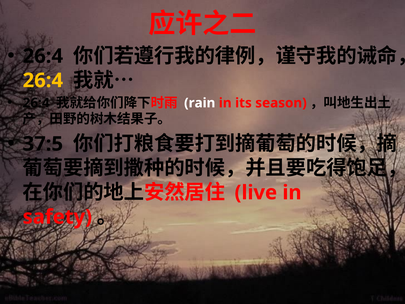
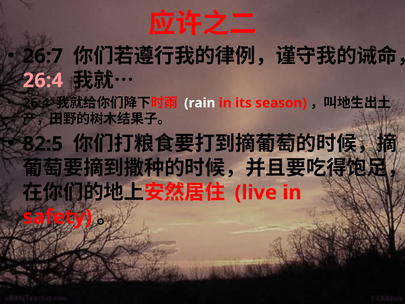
26:4: 26:4 -> 26:7 (43, 56)
26:4 colour: yellow -> pink (43, 80)
37:5: 37:5 -> 82:5 (43, 144)
